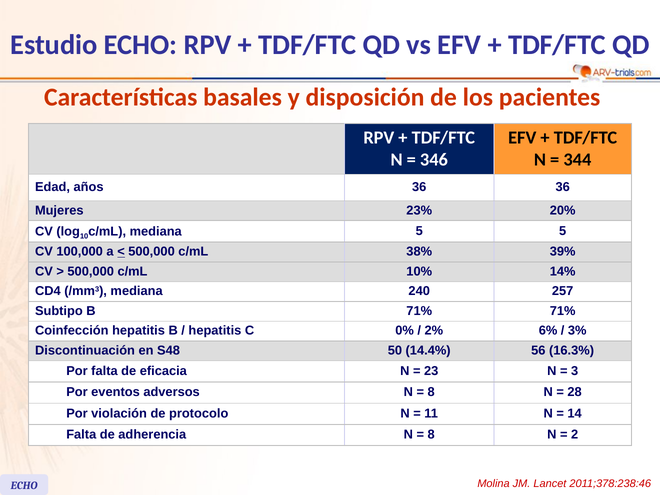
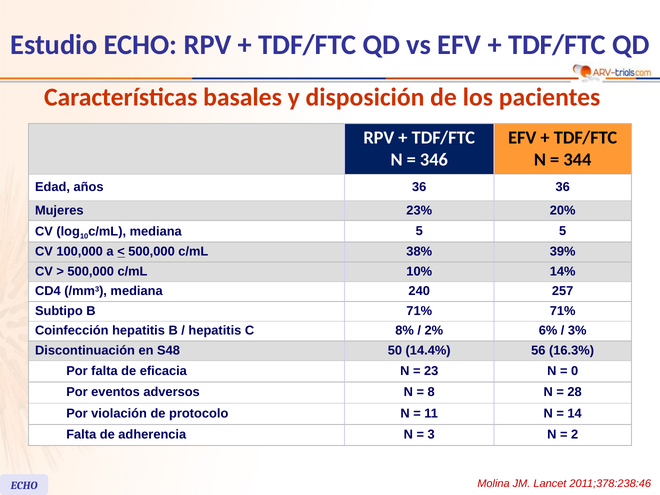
0%: 0% -> 8% (405, 331)
3: 3 -> 0 (575, 371)
8: 8 -> 3 (431, 435)
